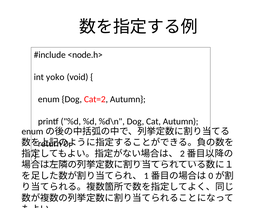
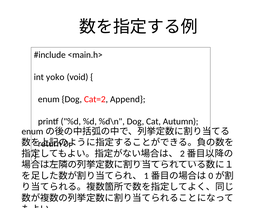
<node.h>: <node.h> -> <main.h> (85, 55)
Cat=2 Autumn: Autumn -> Append (128, 99)
